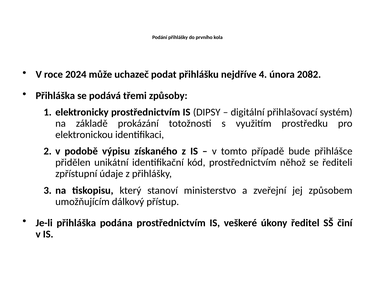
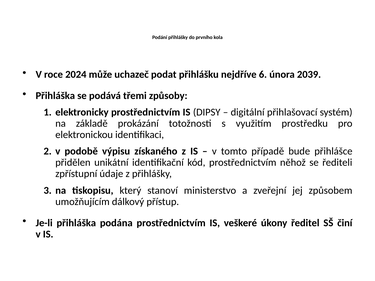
4: 4 -> 6 (263, 74)
2082: 2082 -> 2039 (309, 74)
